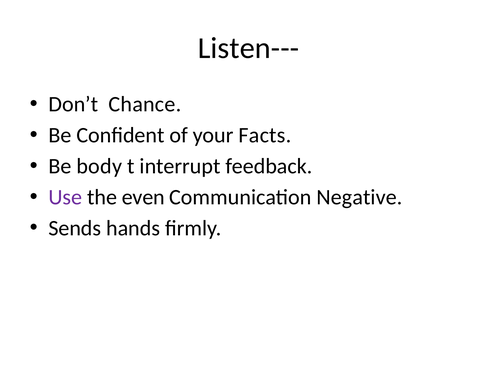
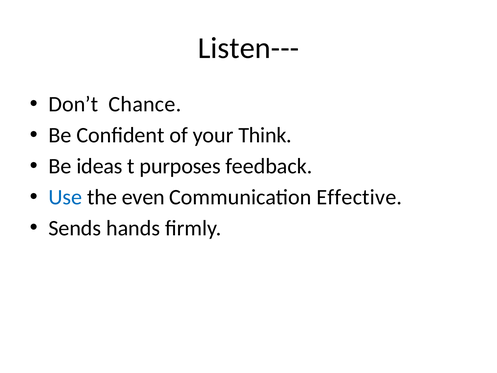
Facts: Facts -> Think (265, 135)
body: body -> ideas (99, 166)
interrupt: interrupt -> purposes (180, 166)
Use colour: purple -> blue (65, 197)
Negative: Negative -> Effective (359, 197)
